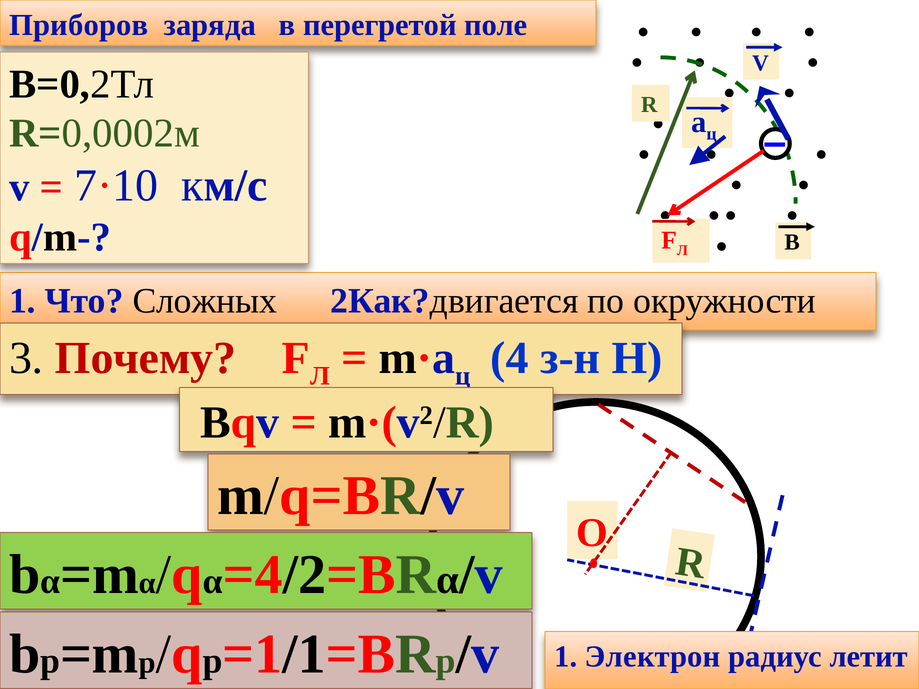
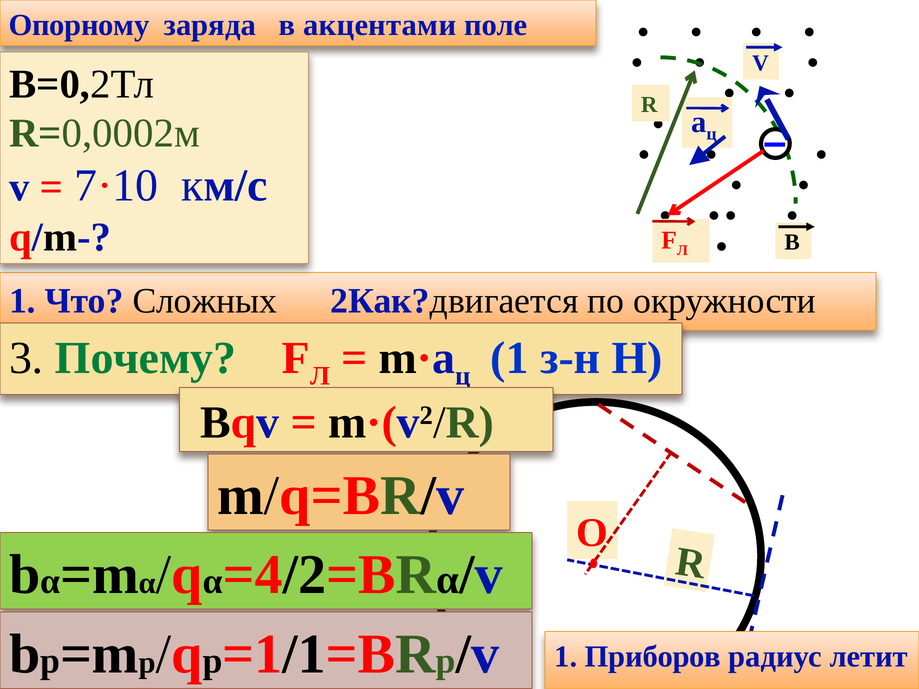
Приборов: Приборов -> Опорному (79, 25)
перегретой: перегретой -> акцентами (380, 25)
Почему colour: red -> green (146, 358)
4: 4 -> 1 (510, 358)
Электрон: Электрон -> Приборов (653, 657)
